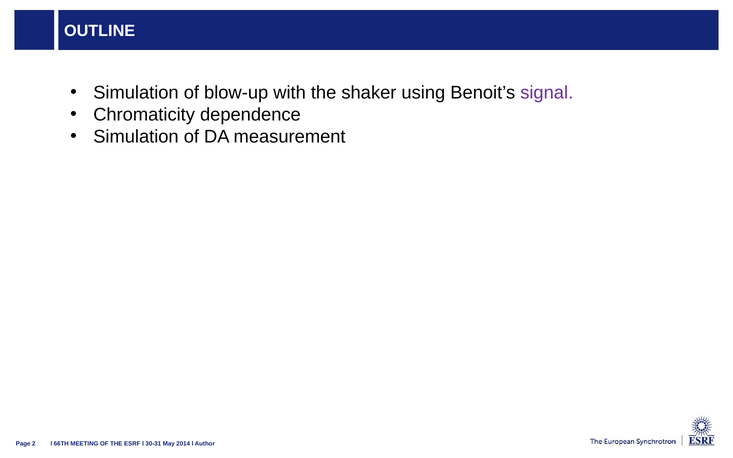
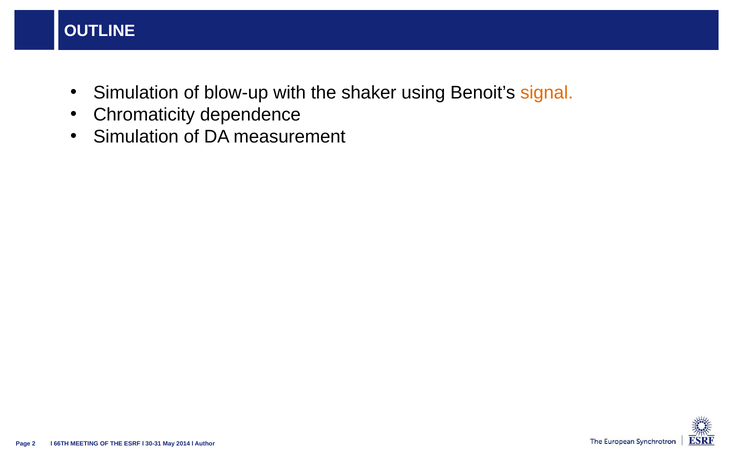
signal colour: purple -> orange (547, 93)
